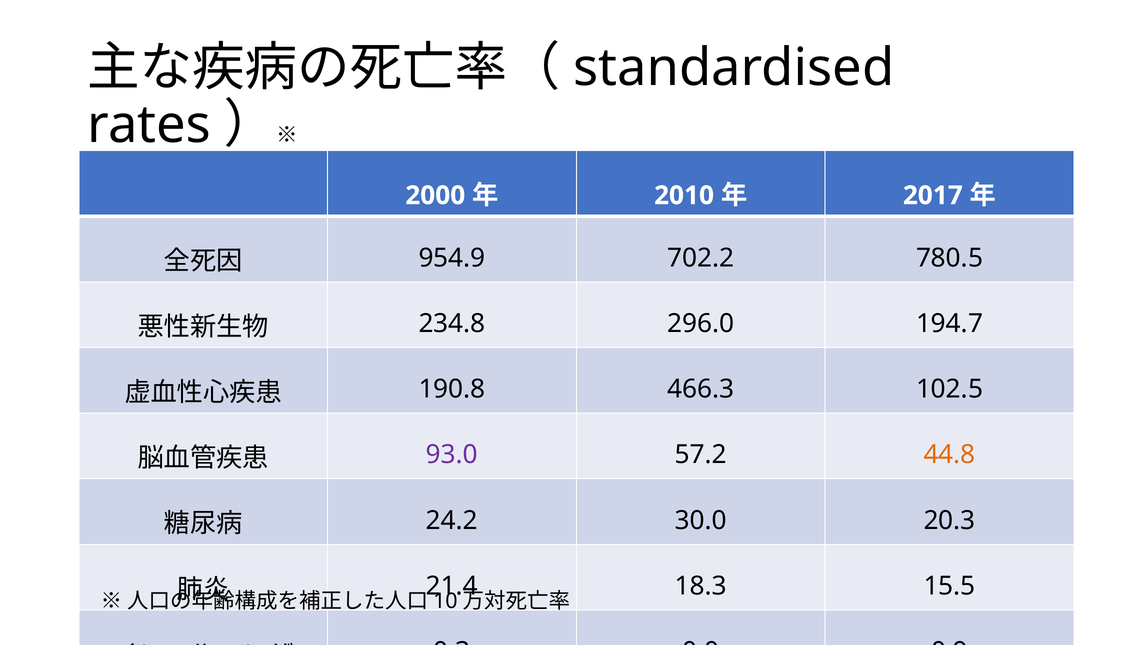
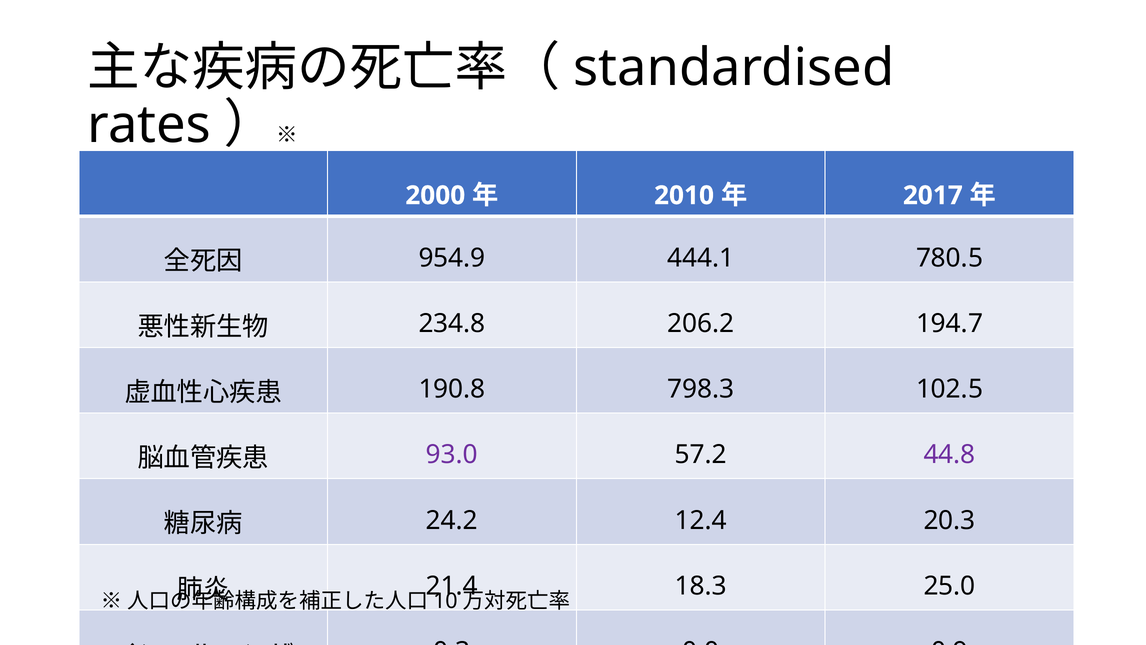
702.2: 702.2 -> 444.1 (701, 258)
296.0: 296.0 -> 206.2 (701, 323)
466.3: 466.3 -> 798.3 (701, 389)
44.8 colour: orange -> purple (950, 454)
30.0: 30.0 -> 12.4 (701, 520)
15.5: 15.5 -> 25.0 (950, 586)
